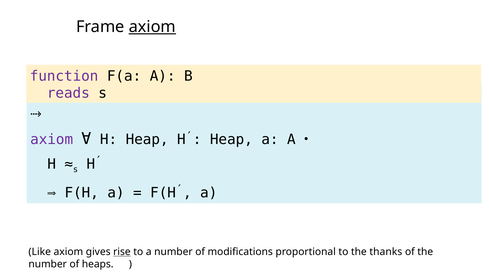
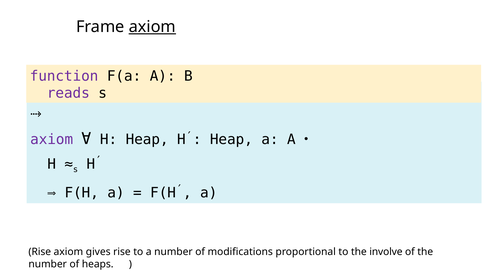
Like: Like -> Rise (40, 252)
rise underline: present -> none (122, 252)
thanks: thanks -> involve (386, 252)
